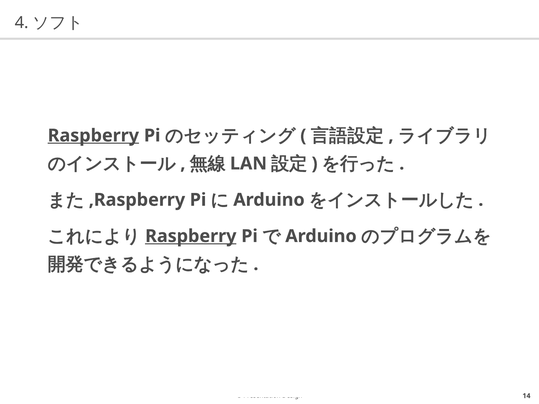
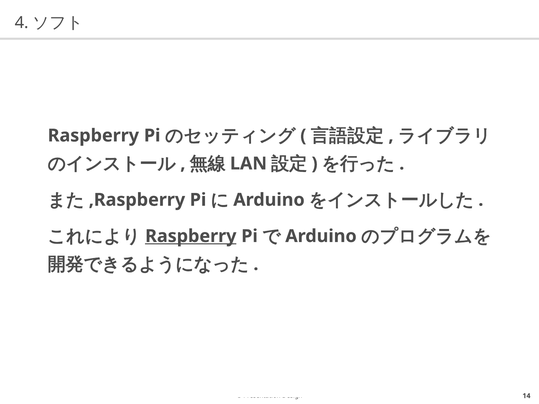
Raspberry underline: present -> none (93, 136)
